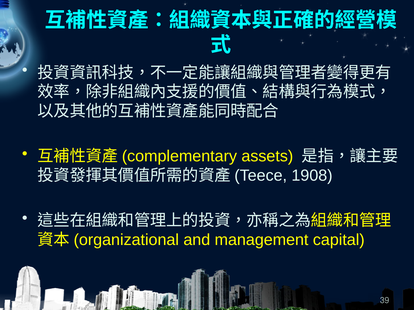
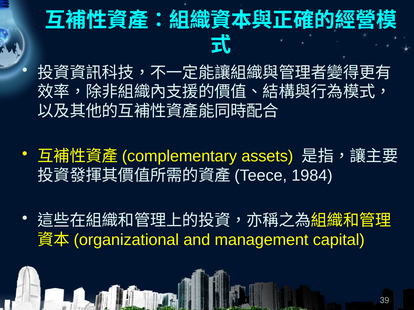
1908: 1908 -> 1984 (312, 176)
